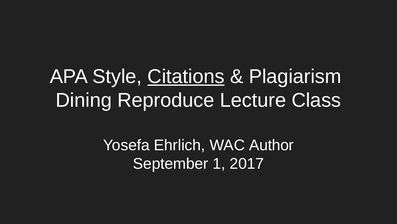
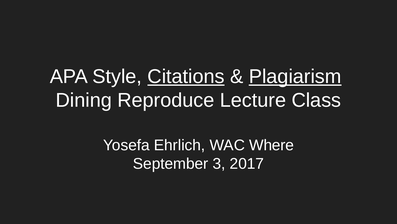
Plagiarism underline: none -> present (295, 76)
Author: Author -> Where (272, 145)
1: 1 -> 3 (219, 163)
